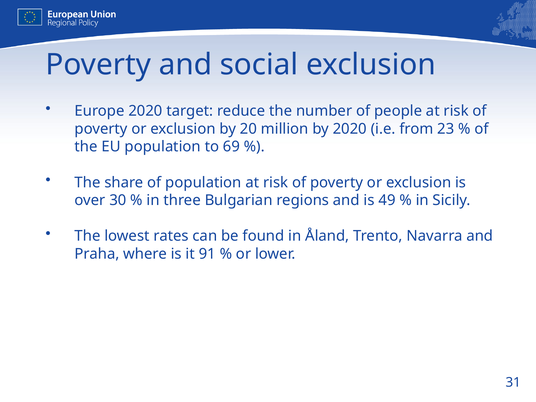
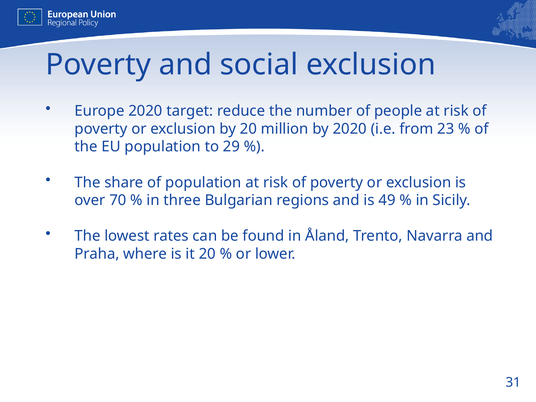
69: 69 -> 29 (232, 147)
30: 30 -> 70 (118, 200)
it 91: 91 -> 20 (207, 254)
